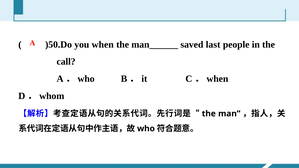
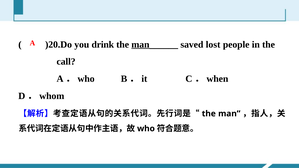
)50.Do: )50.Do -> )20.Do (59, 45)
when: when -> drink (103, 45)
man______ underline: none -> present (155, 45)
last: last -> lost (213, 45)
